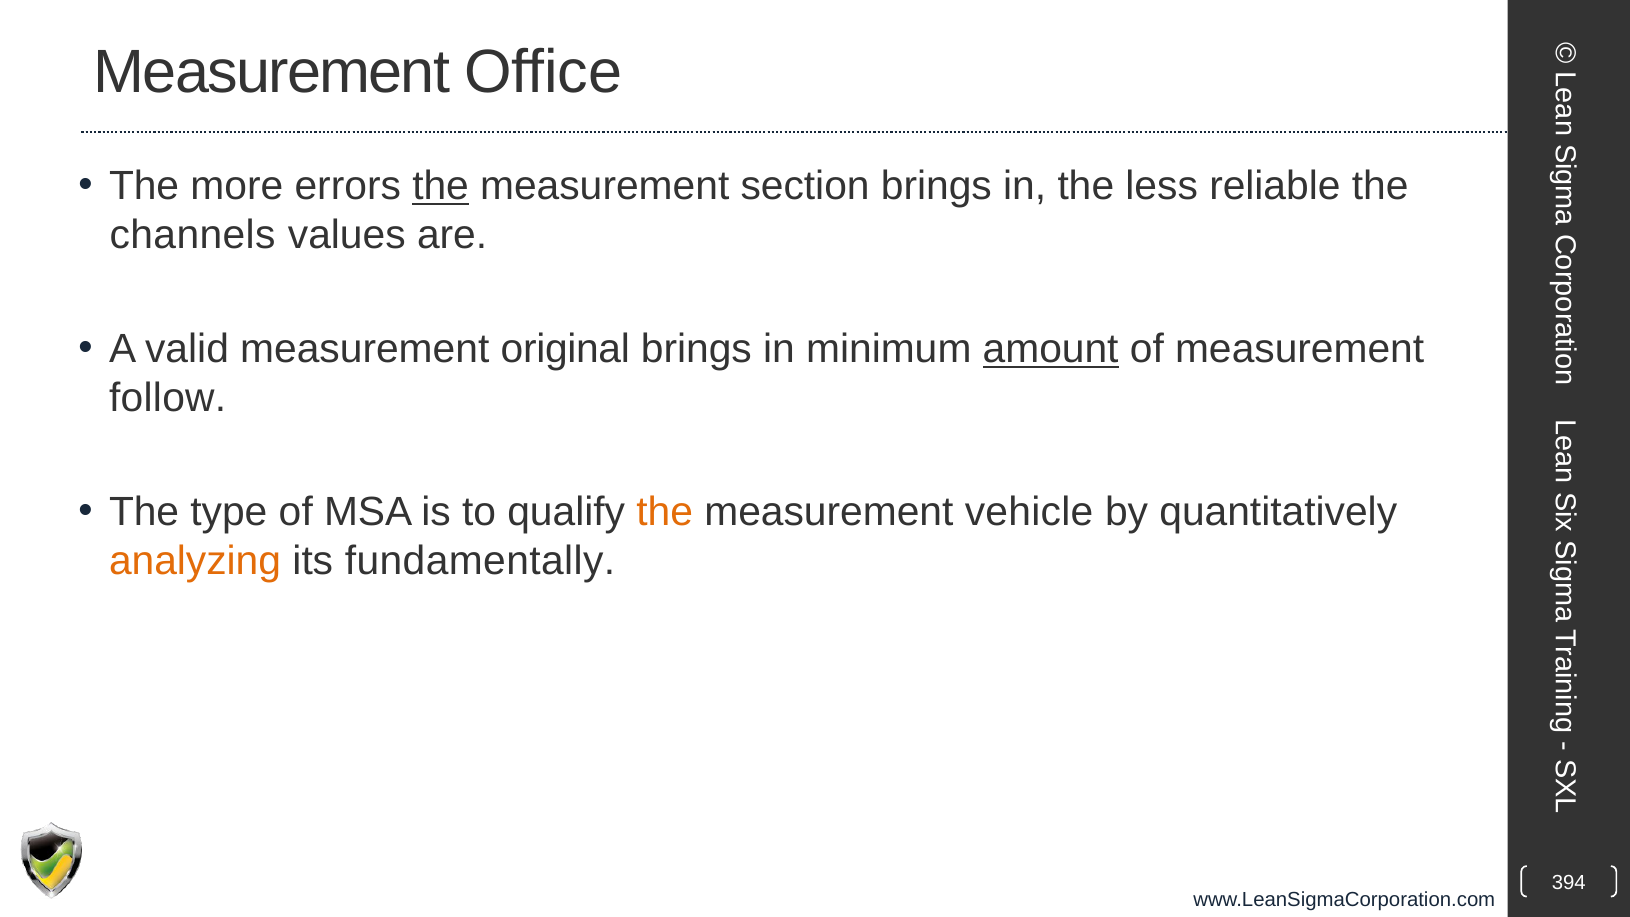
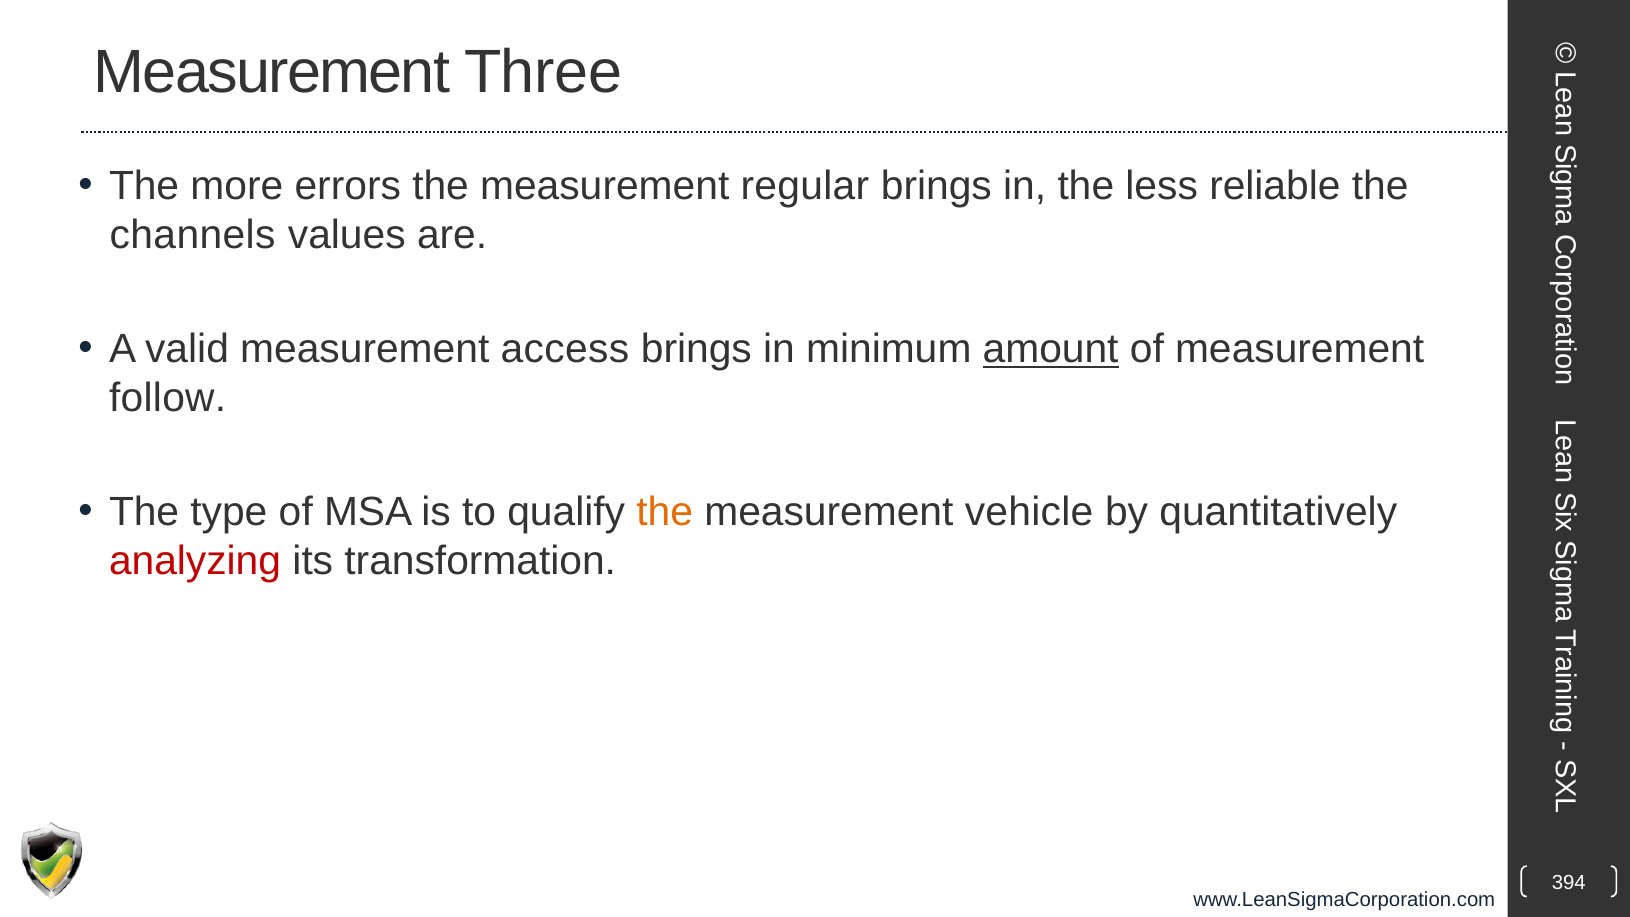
Office: Office -> Three (543, 72)
the underline: present -> none (441, 186)
section: section -> regular (805, 186)
original: original -> access (565, 349)
analyzing colour: orange -> red (195, 561)
fundamentally: fundamentally -> transformation (480, 561)
